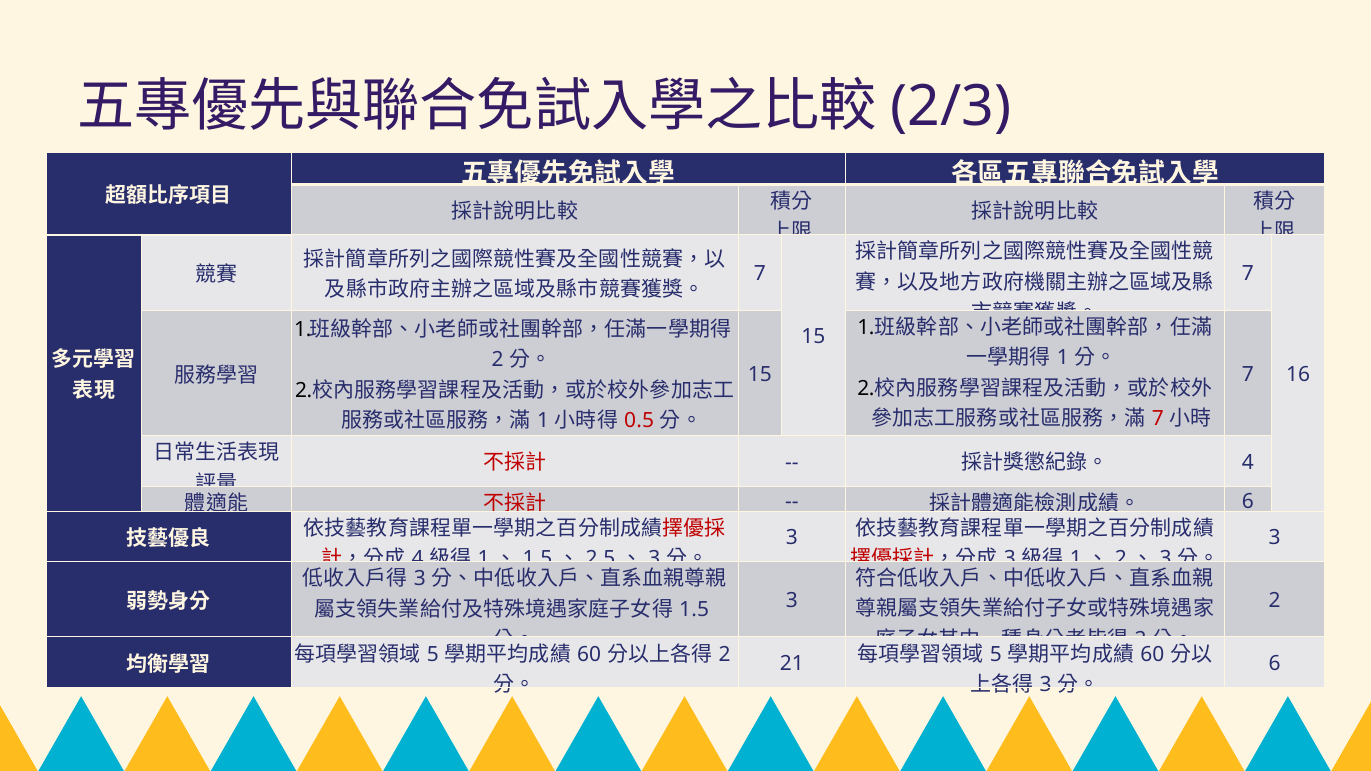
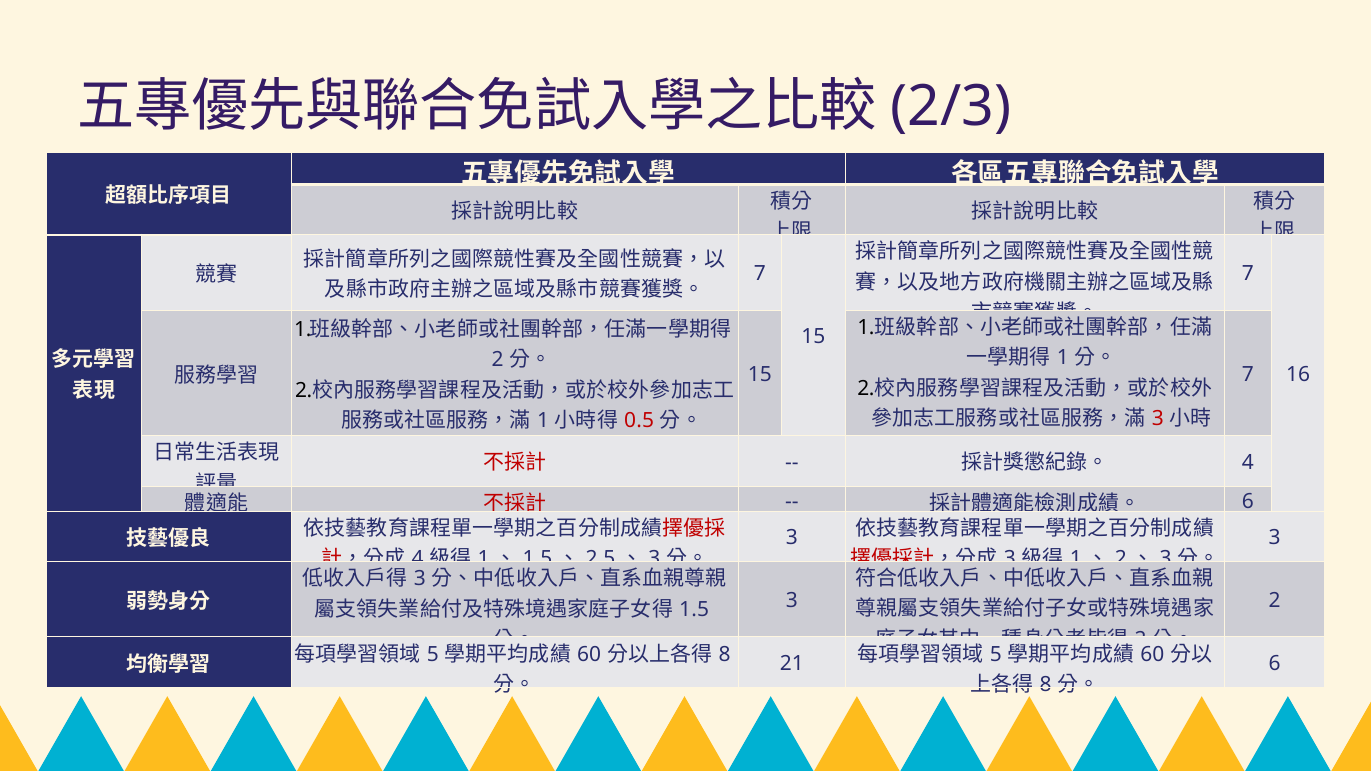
7: 7 -> 3 (1158, 418)
2: 2 -> 8 (725, 654)
3: 3 -> 8 (1046, 685)
